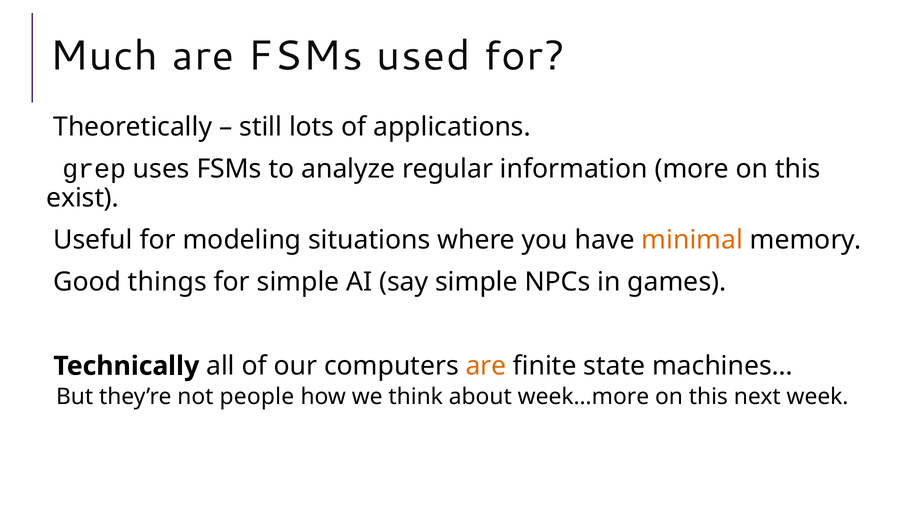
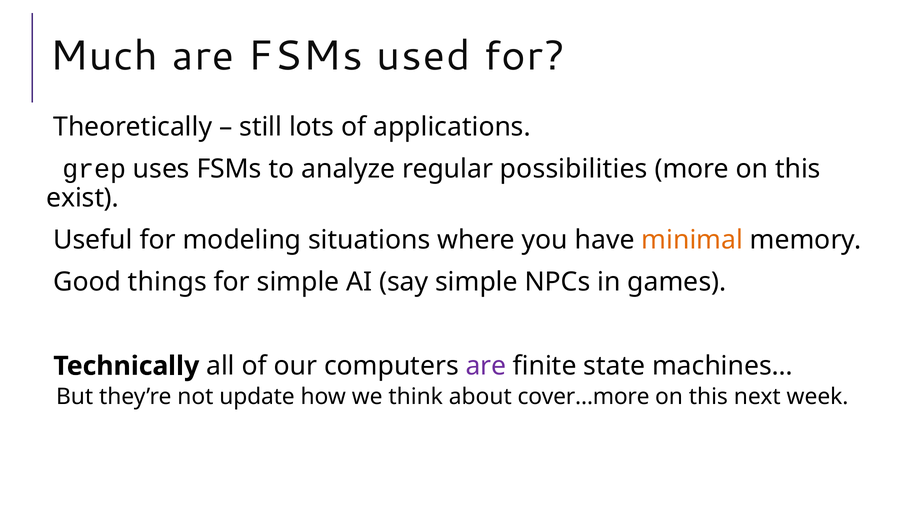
information: information -> possibilities (574, 169)
are colour: orange -> purple (486, 366)
people: people -> update (257, 397)
week…more: week…more -> cover…more (584, 397)
